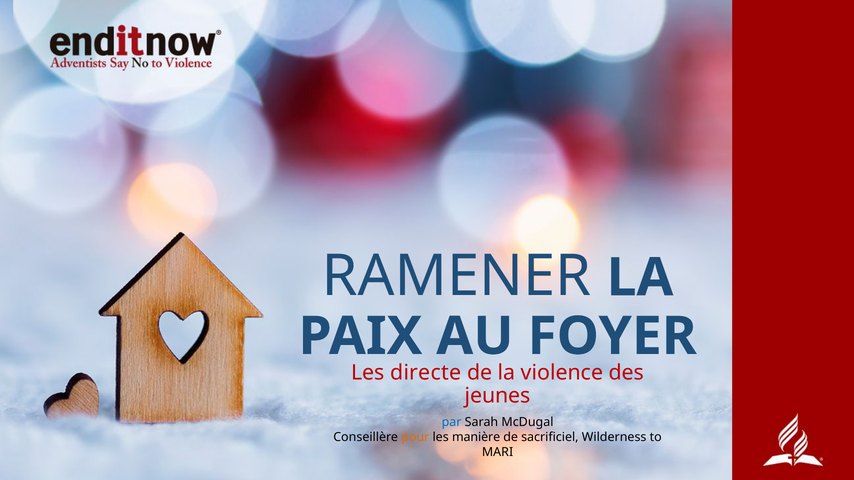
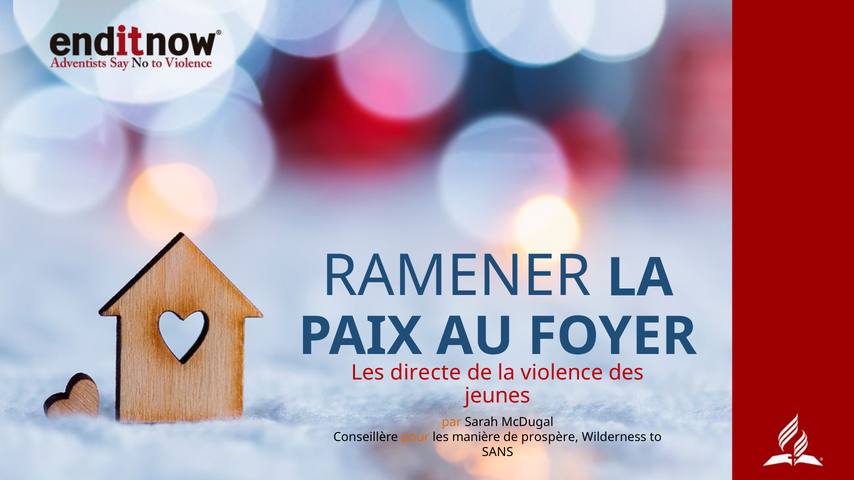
par colour: blue -> orange (452, 423)
sacrificiel: sacrificiel -> prospère (550, 438)
MARI: MARI -> SANS (498, 453)
